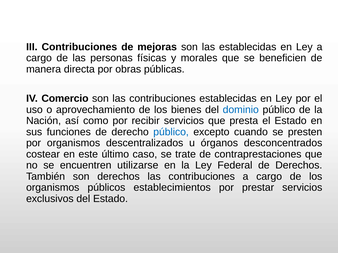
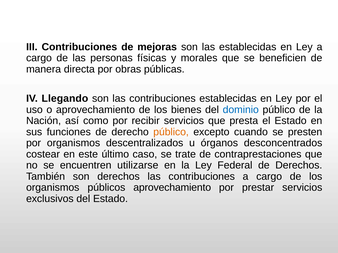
Comercio: Comercio -> Llegando (65, 99)
público colour: blue -> orange (171, 132)
públicos establecimientos: establecimientos -> aprovechamiento (172, 188)
